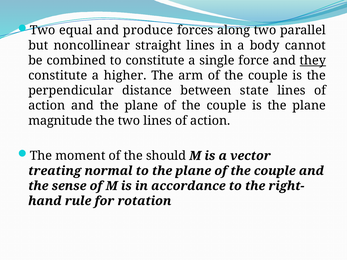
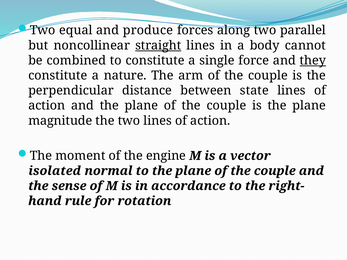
straight underline: none -> present (158, 45)
higher: higher -> nature (125, 76)
should: should -> engine (166, 156)
treating: treating -> isolated (55, 171)
